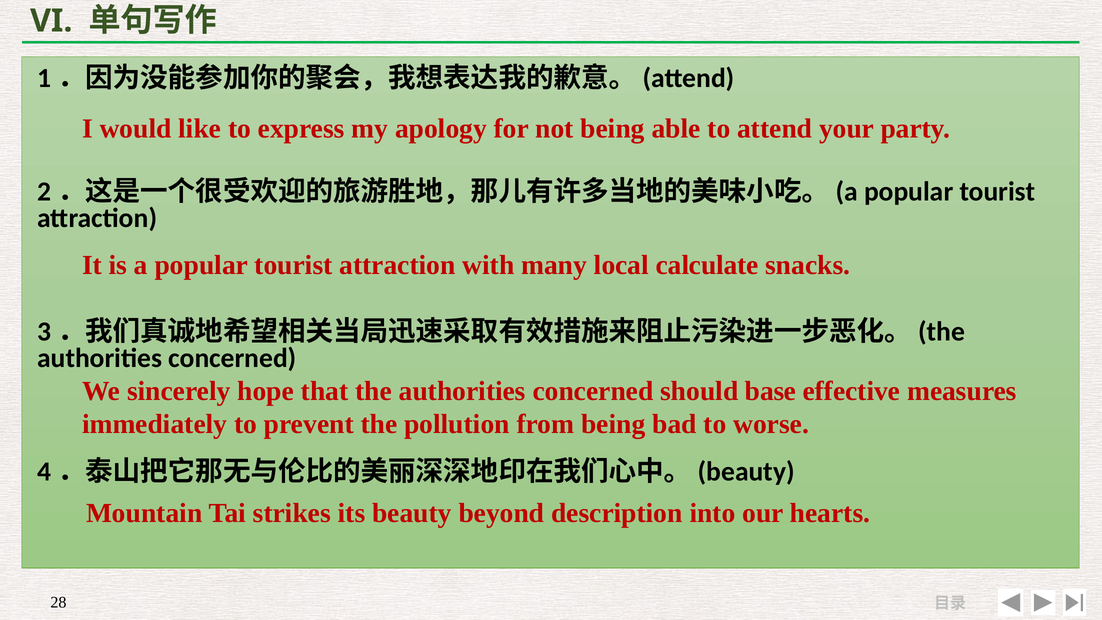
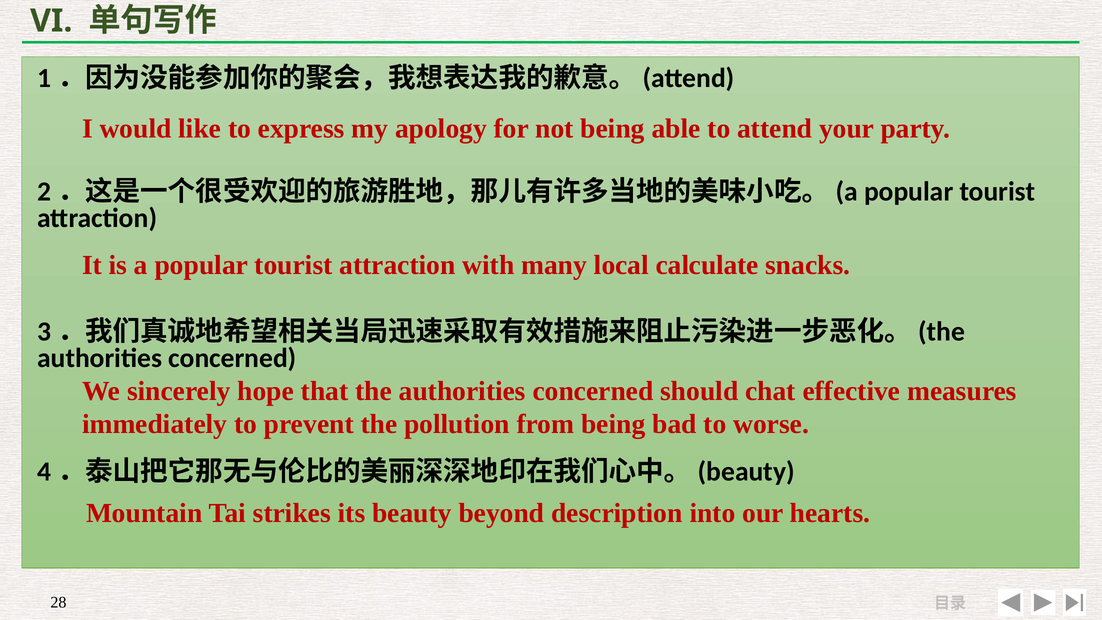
base: base -> chat (770, 391)
